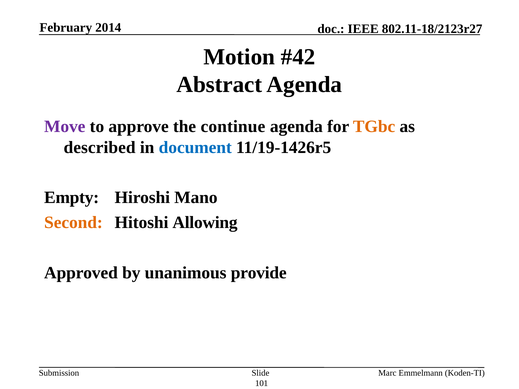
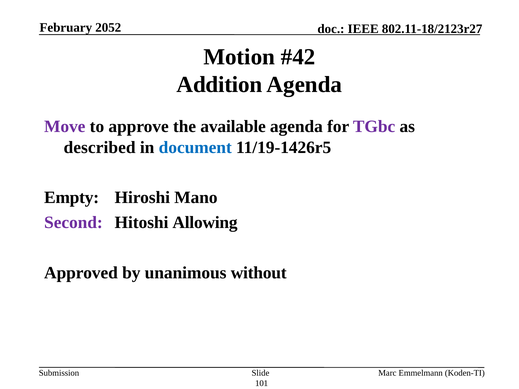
2014: 2014 -> 2052 (108, 28)
Abstract: Abstract -> Addition (219, 85)
continue: continue -> available (233, 127)
TGbc colour: orange -> purple (374, 127)
Second colour: orange -> purple (73, 223)
provide: provide -> without (259, 273)
